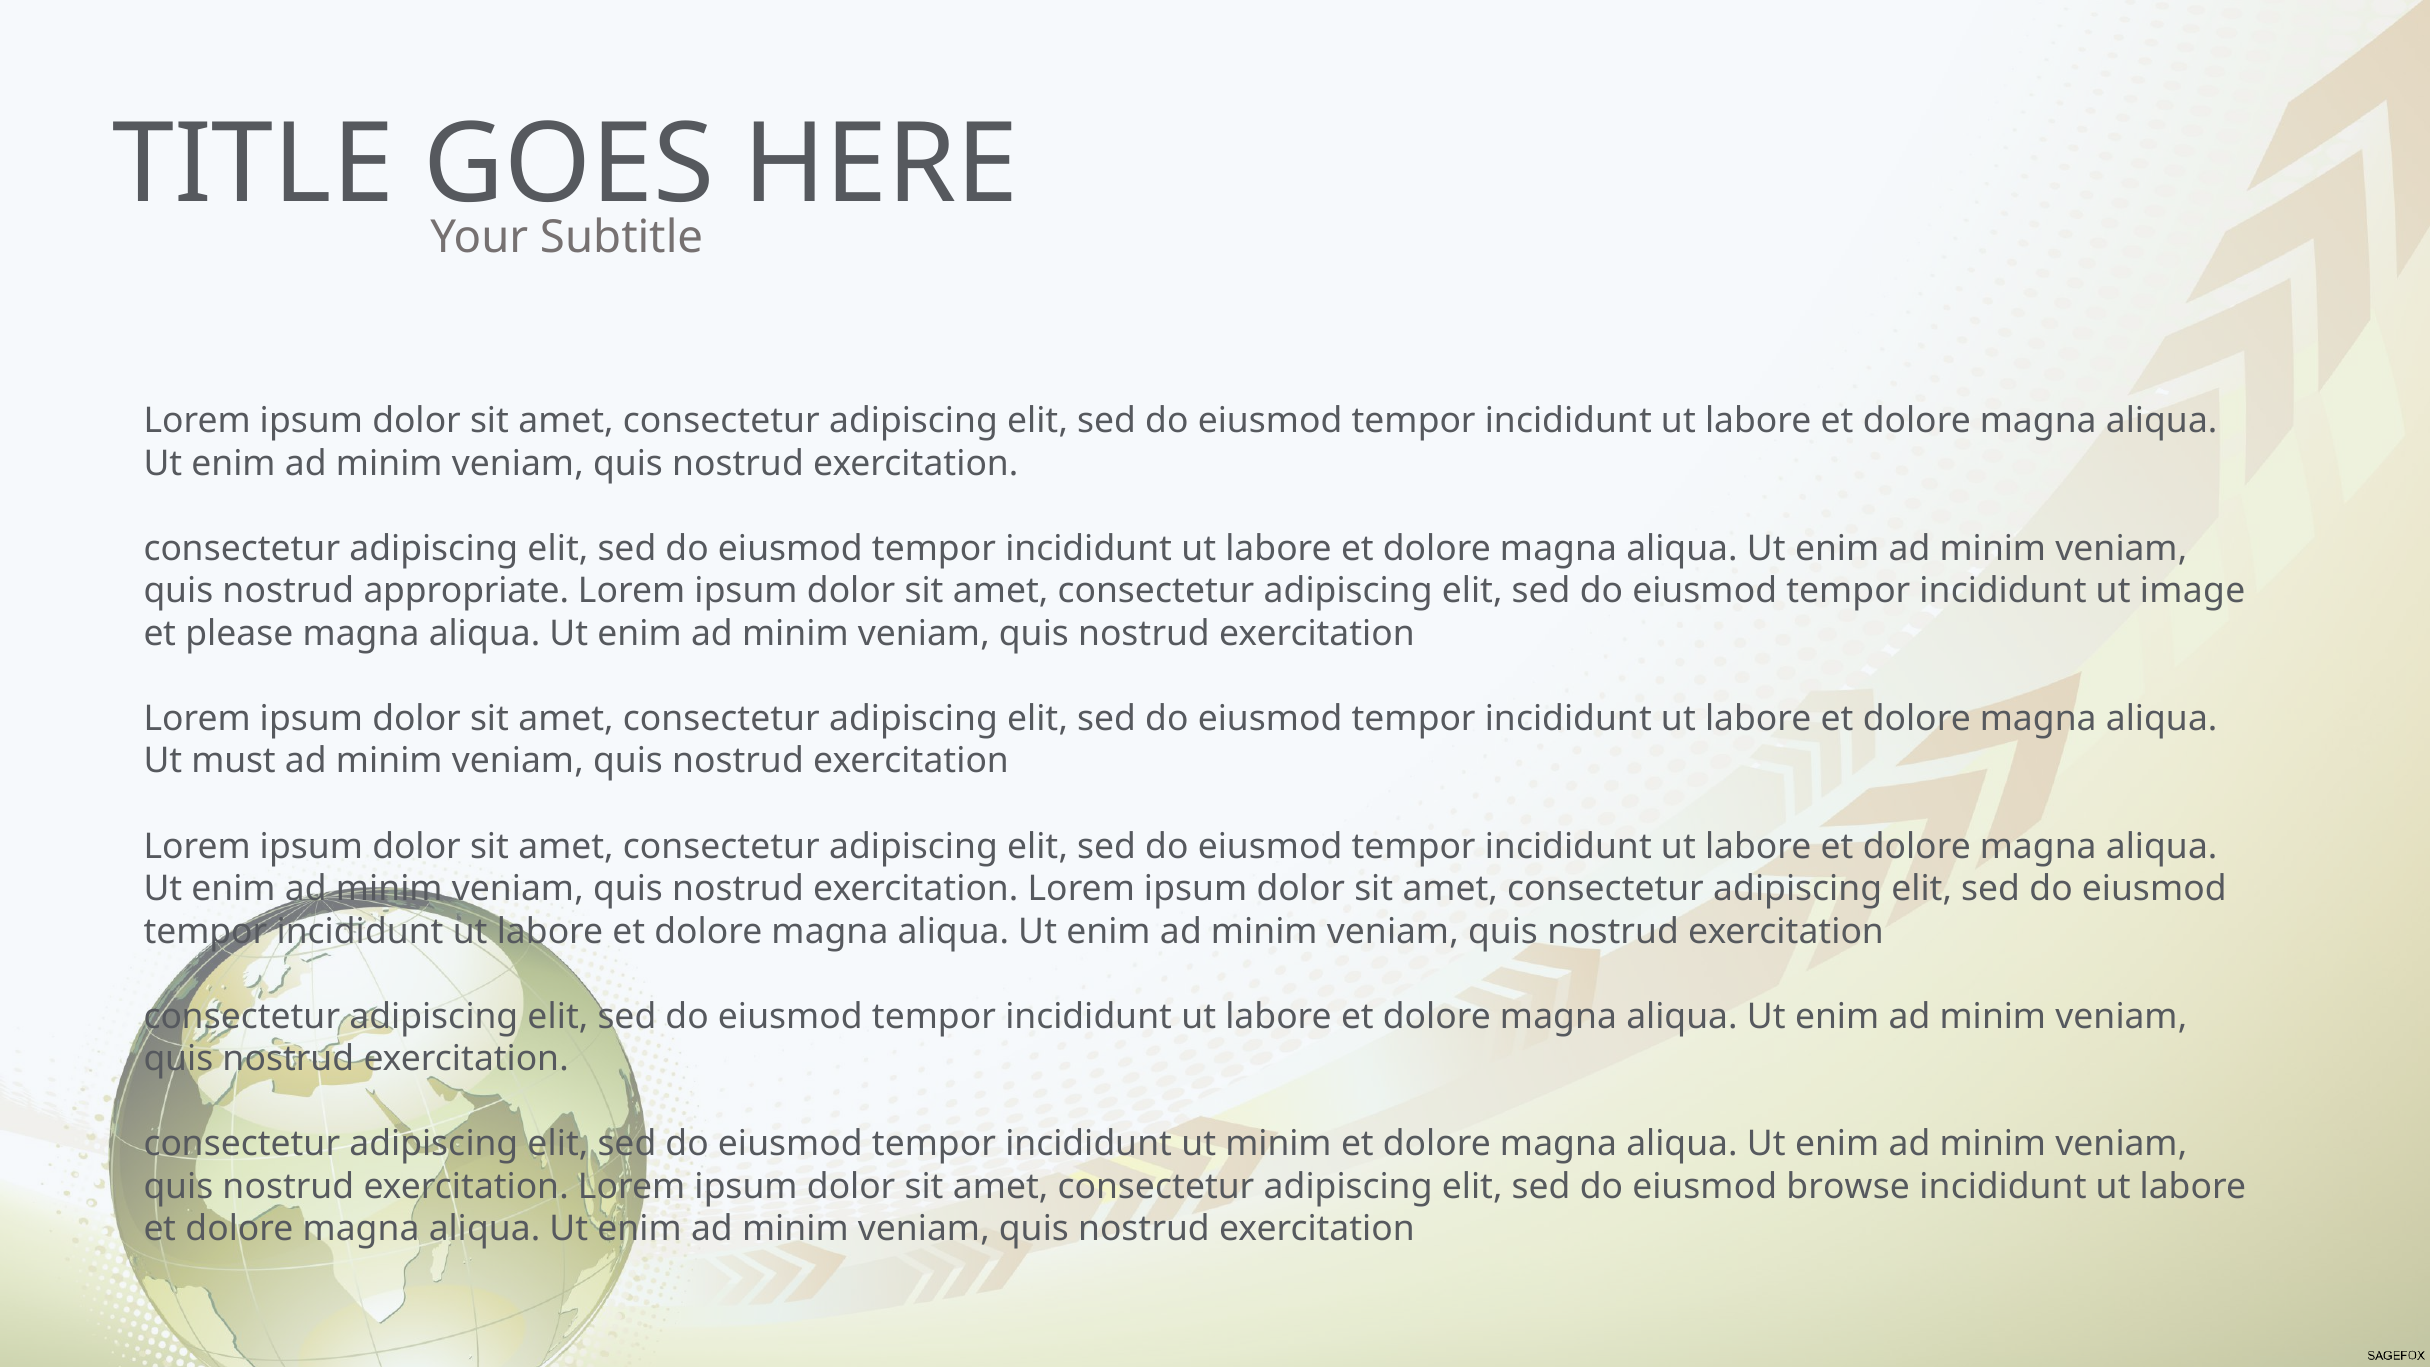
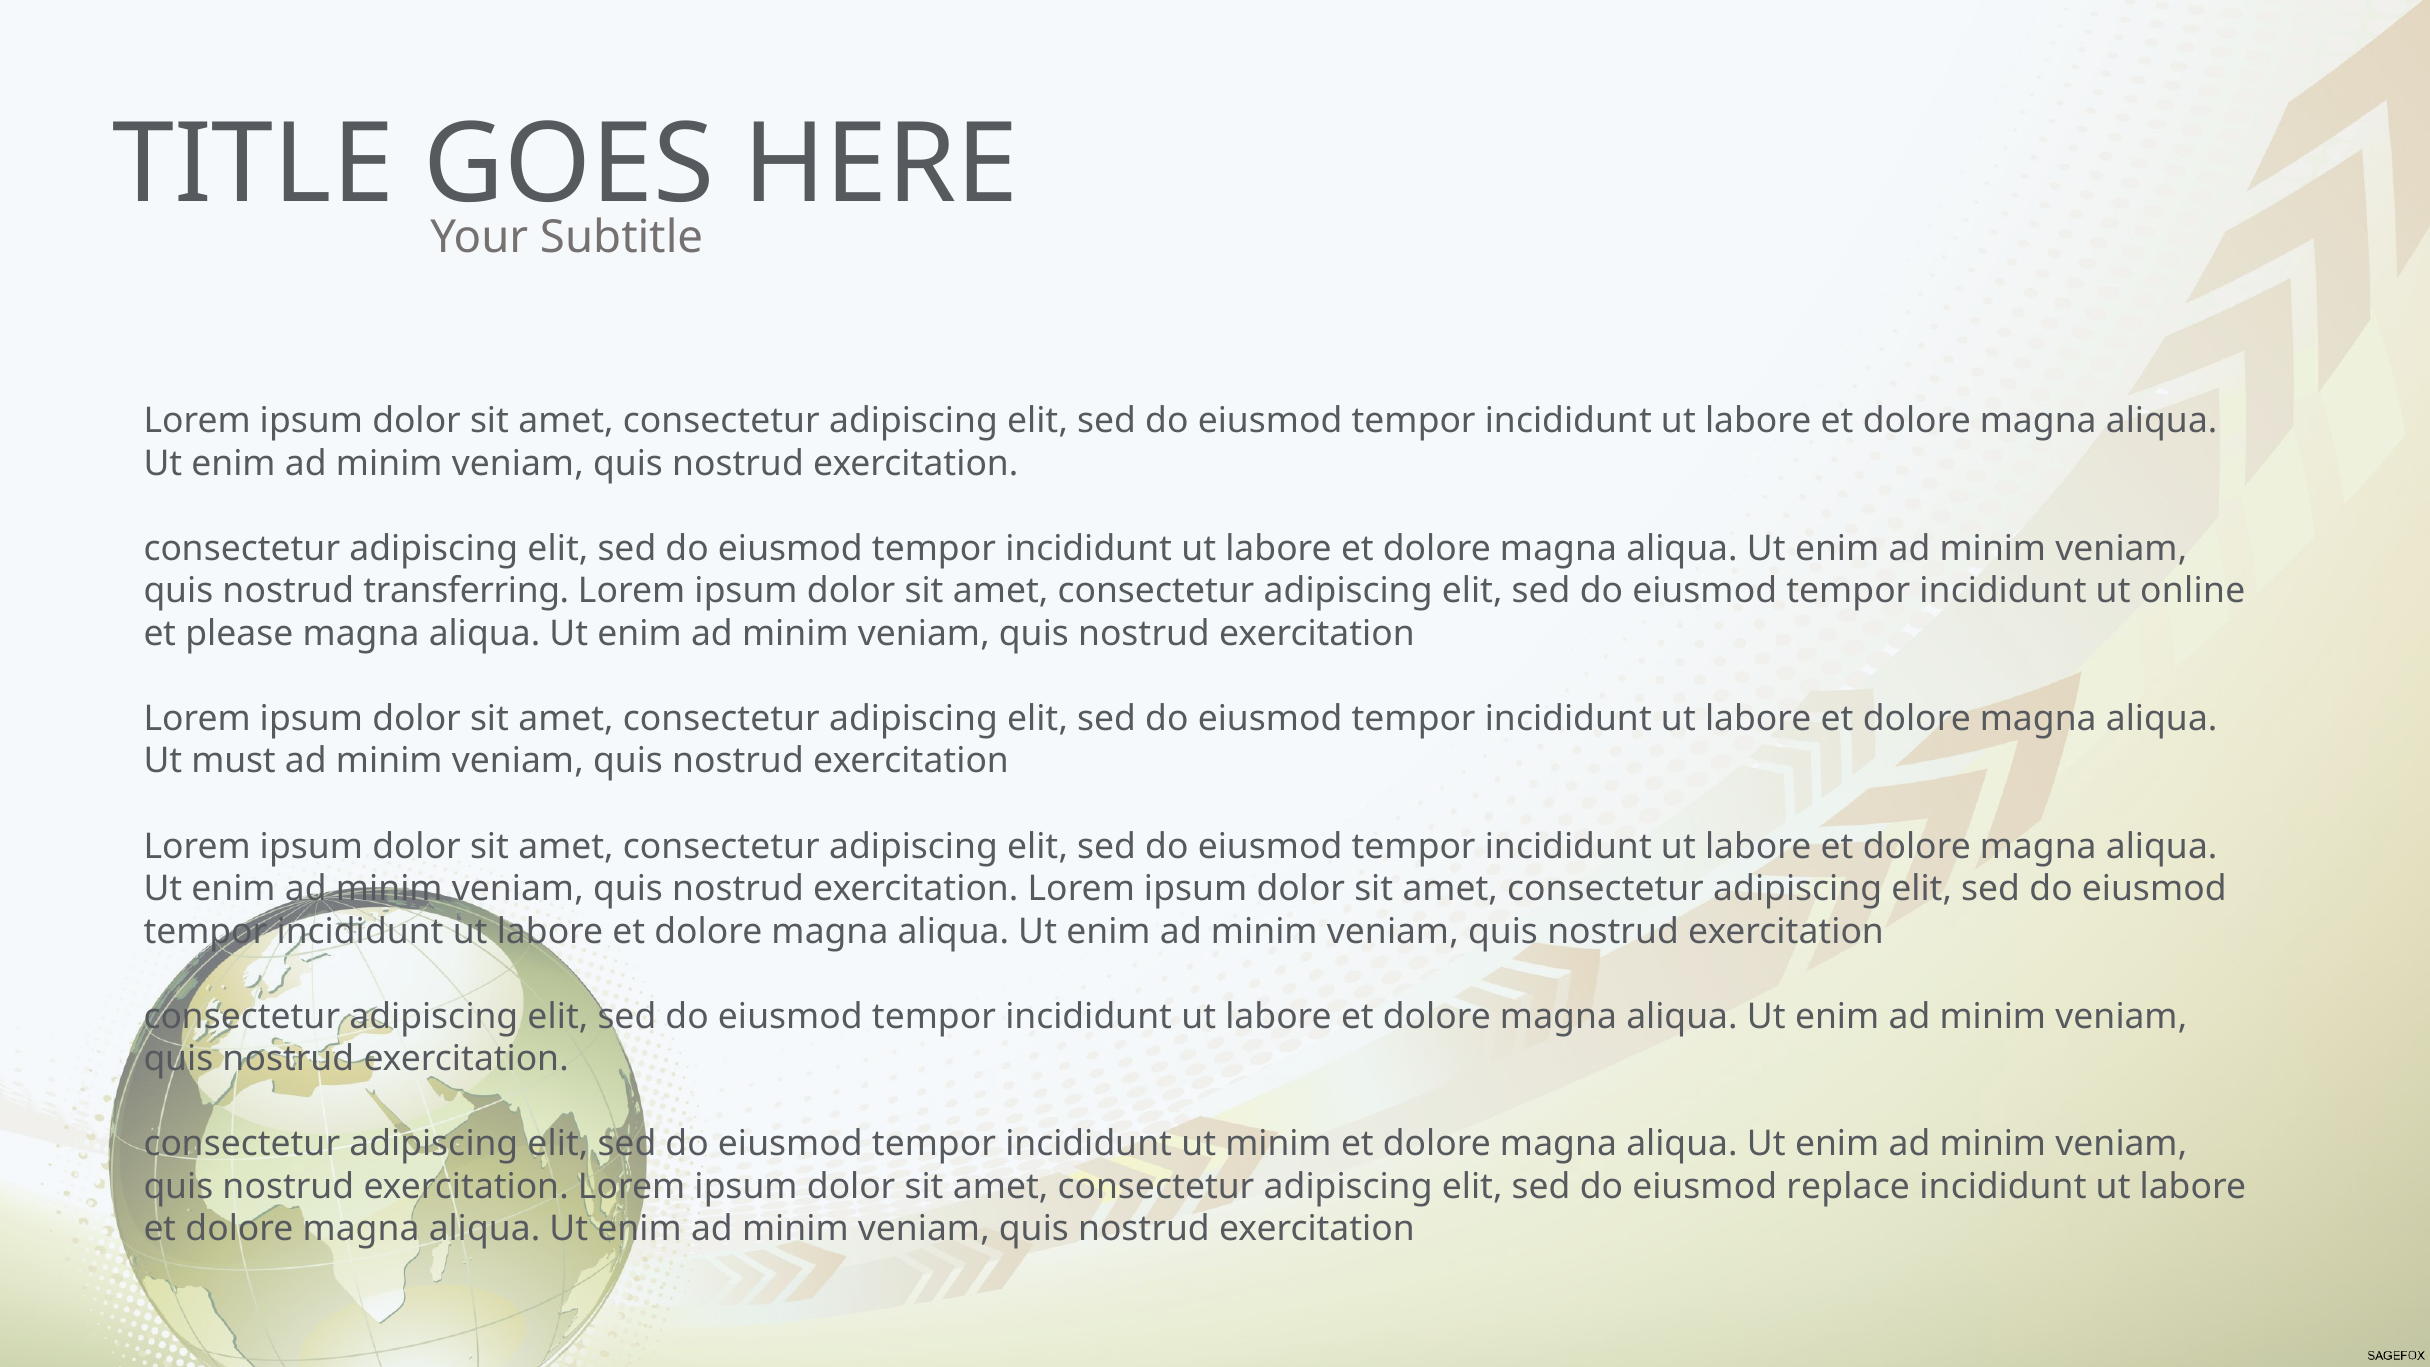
appropriate: appropriate -> transferring (466, 591)
image: image -> online (2193, 591)
browse: browse -> replace (1848, 1187)
